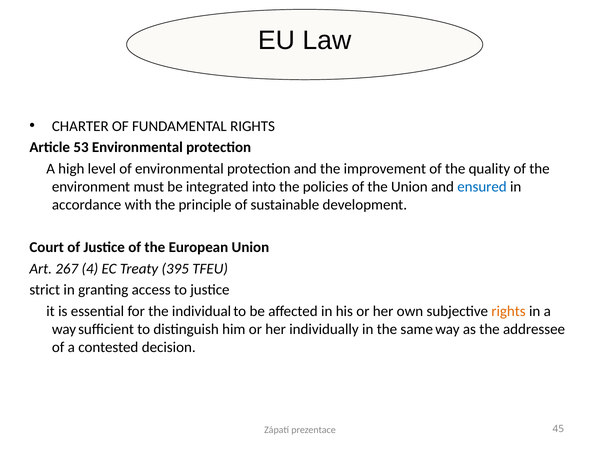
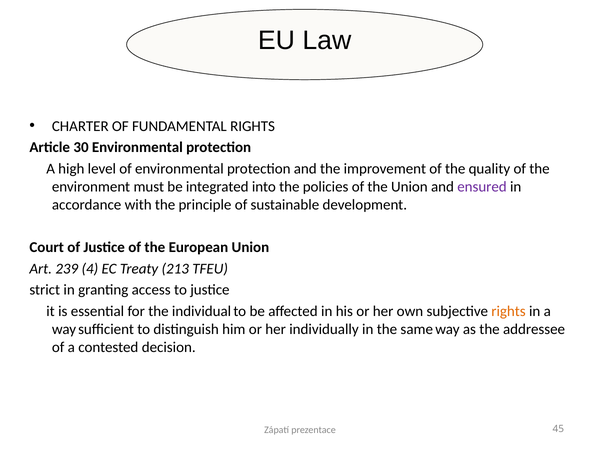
53: 53 -> 30 (81, 147)
ensured colour: blue -> purple (482, 187)
267: 267 -> 239 (67, 269)
395: 395 -> 213 (175, 269)
